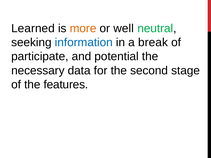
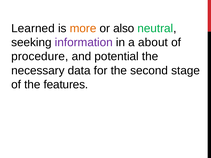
well: well -> also (124, 28)
information colour: blue -> purple (84, 42)
break: break -> about (153, 42)
participate: participate -> procedure (40, 57)
